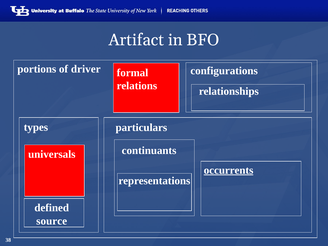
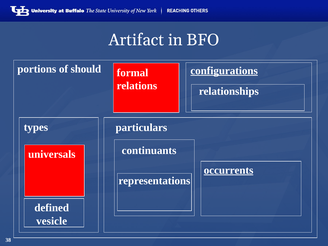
driver: driver -> should (86, 69)
configurations underline: none -> present (224, 71)
source: source -> vesicle (52, 221)
